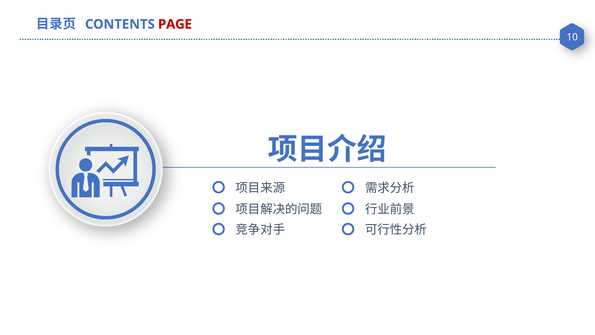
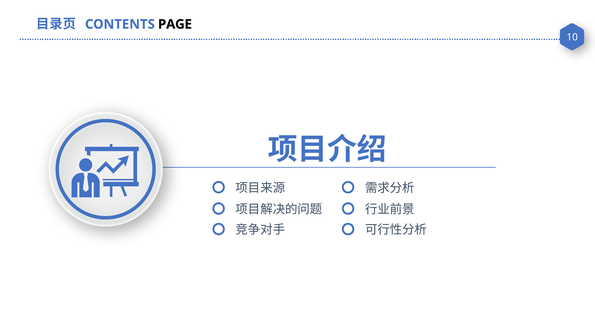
PAGE colour: red -> black (175, 24)
